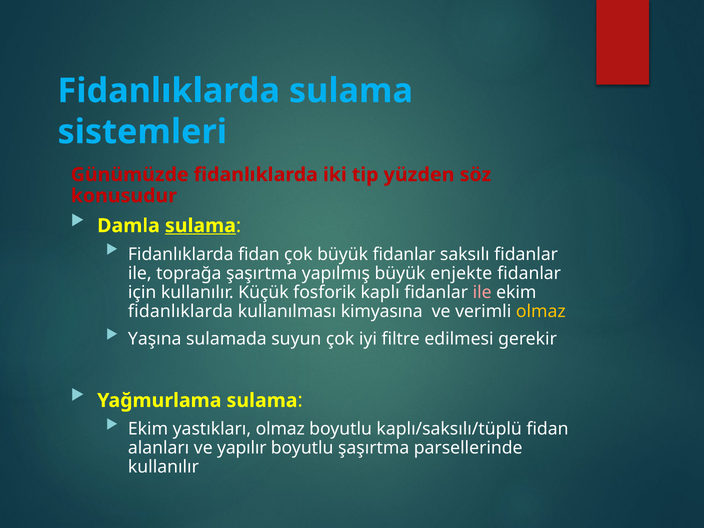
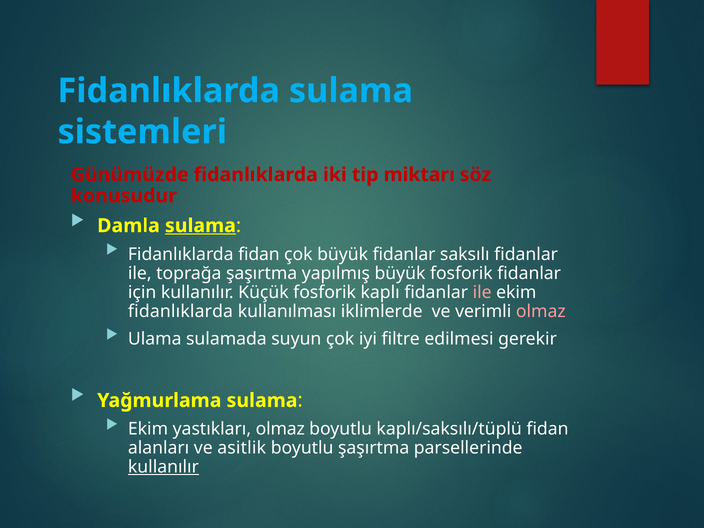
yüzden: yüzden -> miktarı (419, 175)
büyük enjekte: enjekte -> fosforik (461, 273)
kimyasına: kimyasına -> iklimlerde (382, 311)
olmaz colour: yellow -> pink (541, 311)
Yaşına: Yaşına -> Ulama (155, 339)
yapılır: yapılır -> asitlik (242, 448)
kullanılır underline: none -> present (163, 467)
